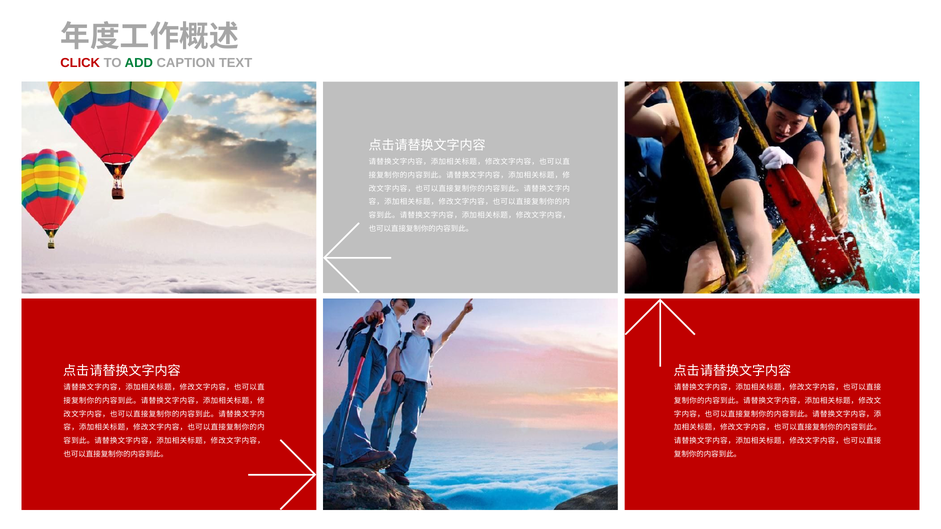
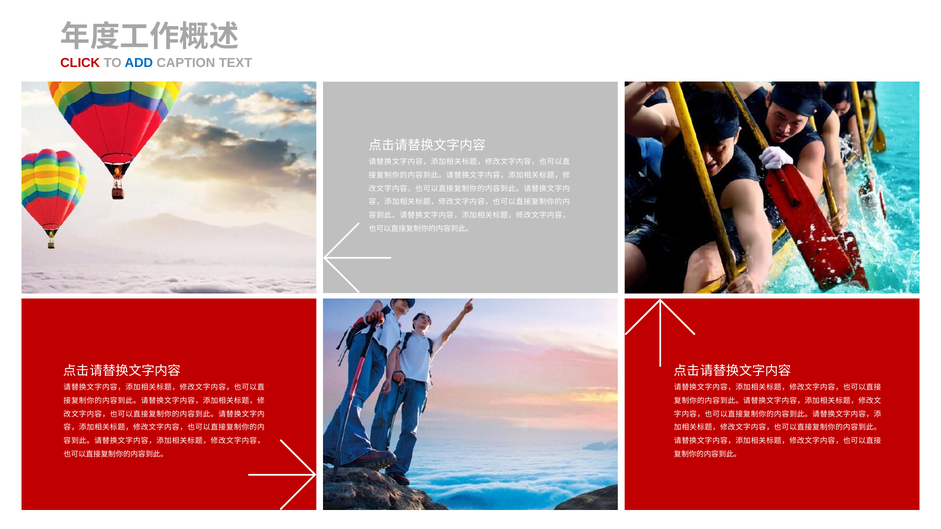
ADD colour: green -> blue (139, 63)
